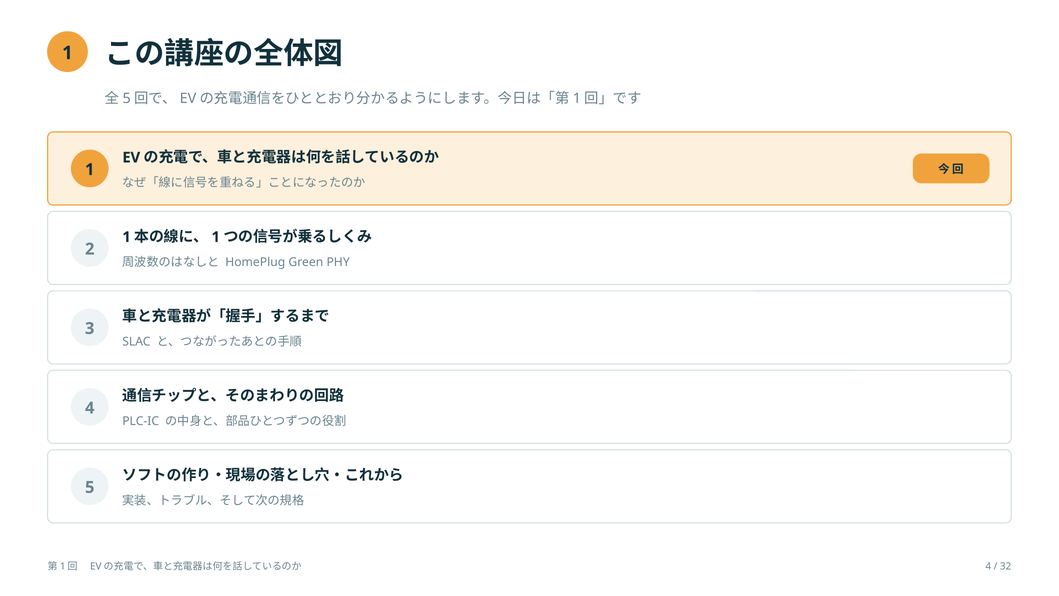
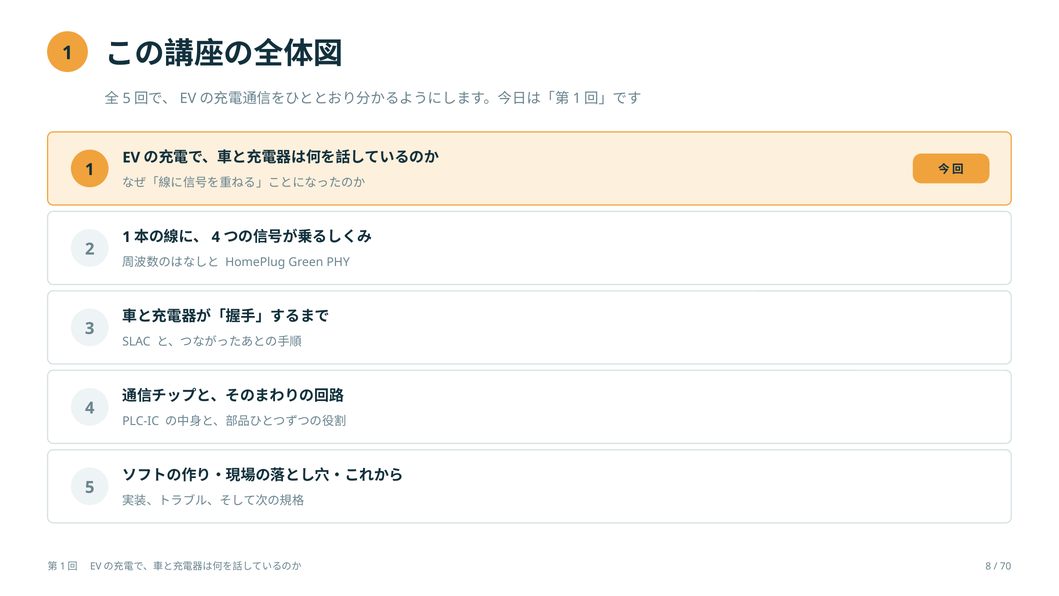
1: 1 -> 4 (216, 237)
4: 4 -> 8 (988, 566)
32: 32 -> 70 (1006, 566)
